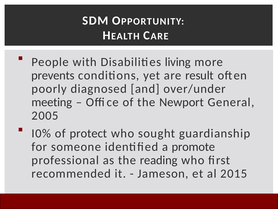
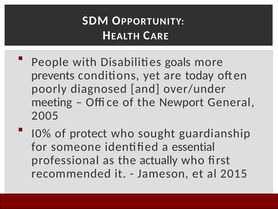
living: living -> goals (178, 62)
result: result -> today (199, 75)
promote: promote -> essential (193, 147)
reading: reading -> actually (159, 160)
